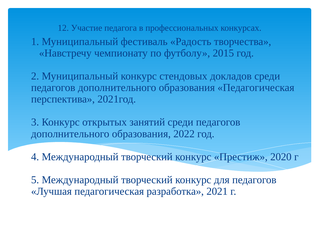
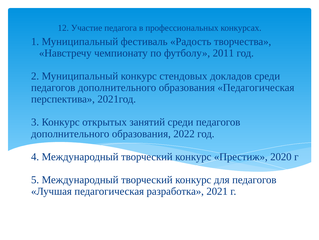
2015: 2015 -> 2011 (223, 53)
